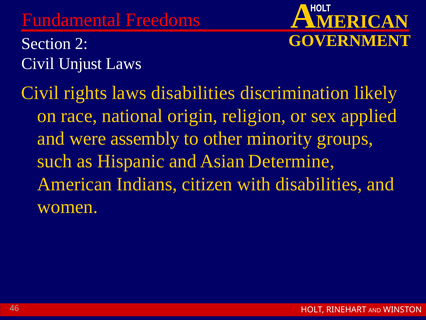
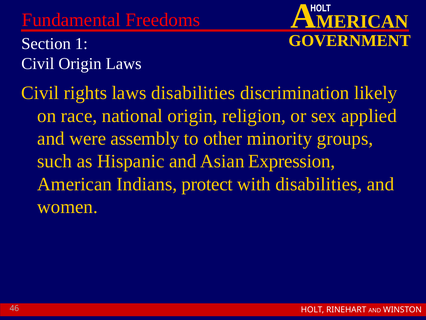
2: 2 -> 1 (81, 44)
Civil Unjust: Unjust -> Origin (80, 64)
Determine: Determine -> Expression (292, 161)
citizen: citizen -> protect (207, 184)
